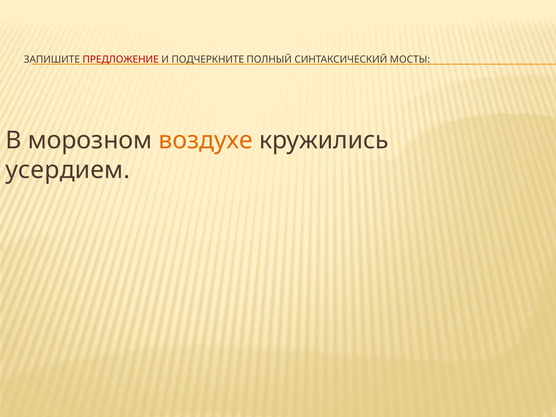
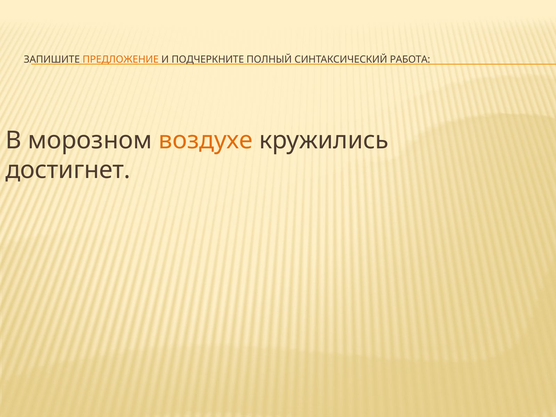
ПРЕДЛОЖЕНИЕ colour: red -> orange (121, 59)
МОСТЫ: МОСТЫ -> РАБОТА (410, 59)
усердием: усердием -> достигнет (68, 170)
